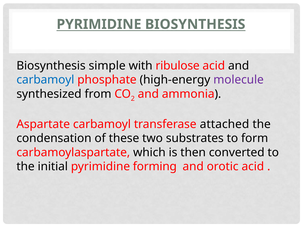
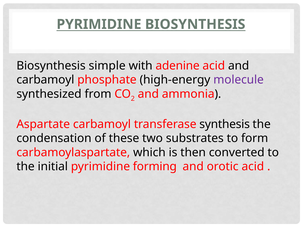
ribulose: ribulose -> adenine (178, 66)
carbamoyl colour: blue -> black (45, 80)
attached: attached -> synthesis (225, 124)
